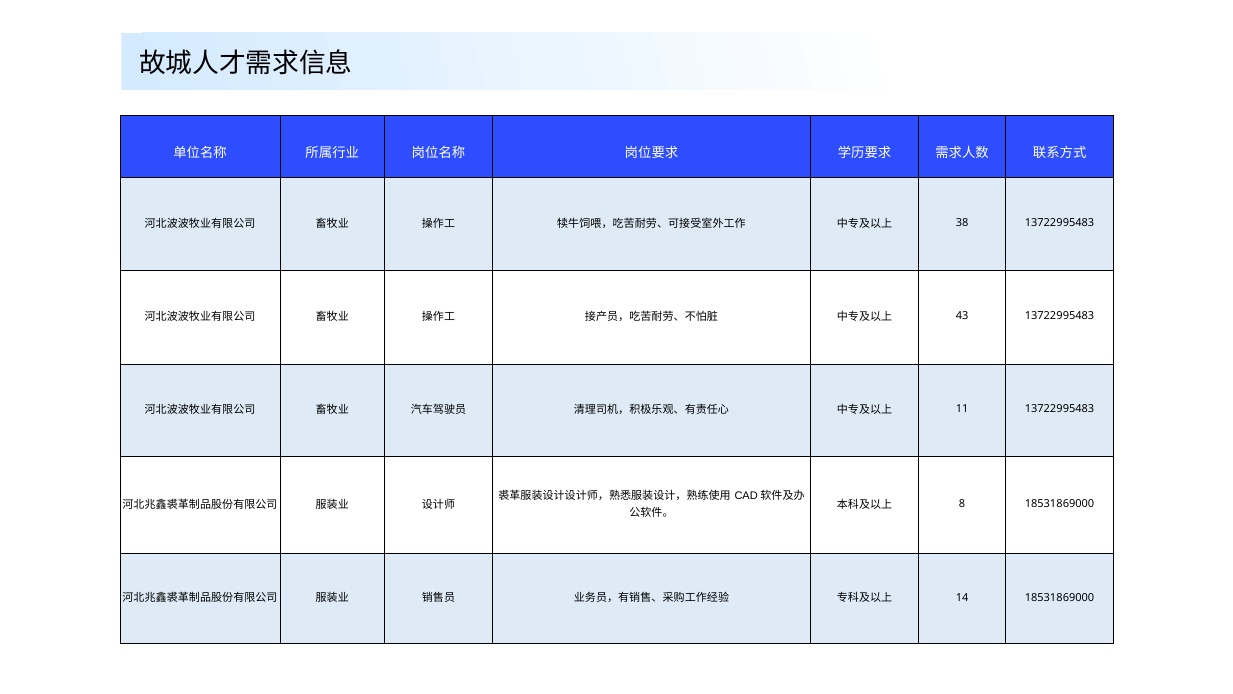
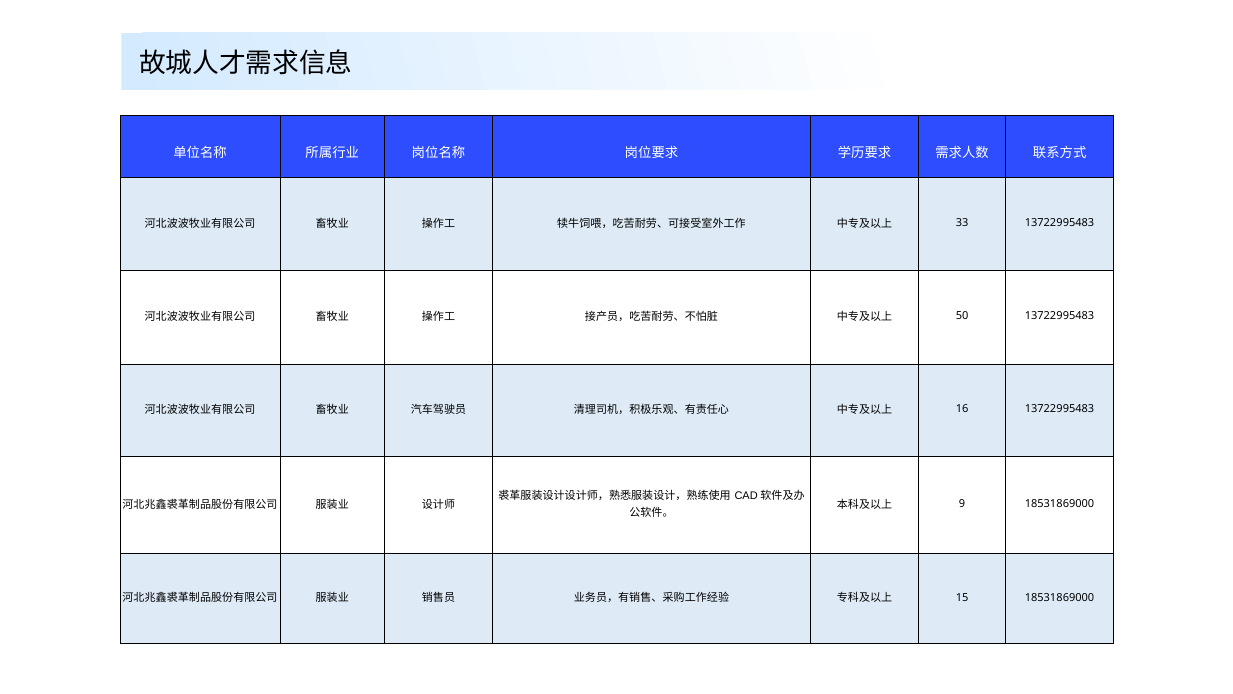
38: 38 -> 33 (962, 223)
43: 43 -> 50 (962, 316)
11: 11 -> 16 (962, 409)
8: 8 -> 9 (962, 504)
14: 14 -> 15 (962, 597)
